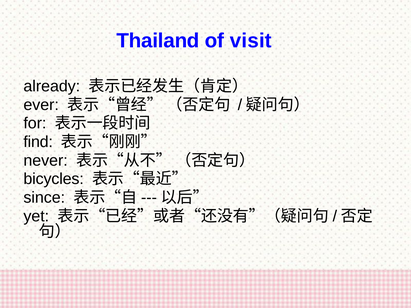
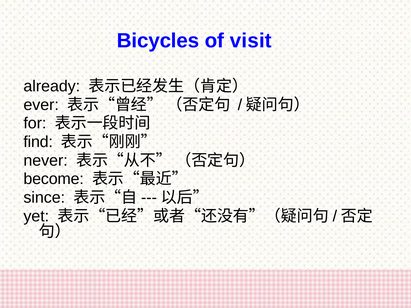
Thailand: Thailand -> Bicycles (158, 41)
bicycles: bicycles -> become (54, 179)
